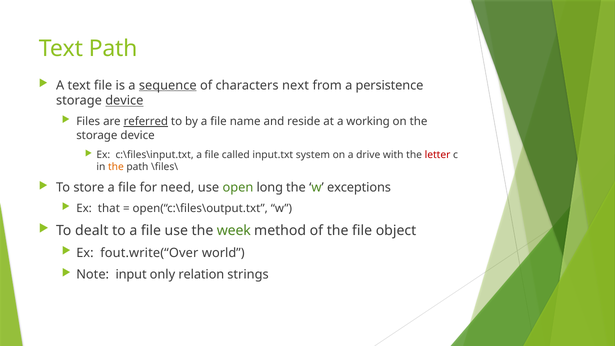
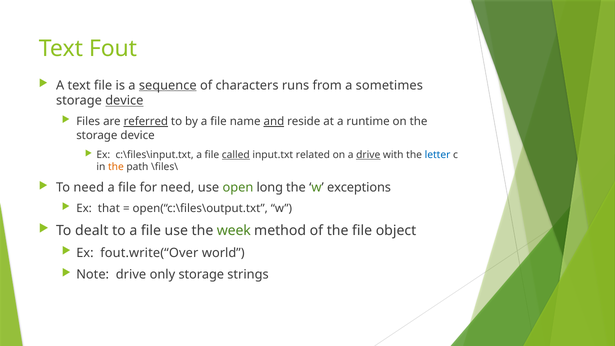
Text Path: Path -> Fout (113, 49)
next: next -> runs (296, 85)
persistence: persistence -> sometimes (389, 85)
and underline: none -> present (274, 122)
working: working -> runtime (368, 122)
called underline: none -> present (236, 155)
system: system -> related (313, 155)
drive underline: none -> present (368, 155)
letter colour: red -> blue (438, 155)
To store: store -> need (89, 188)
Note input: input -> drive (131, 275)
only relation: relation -> storage (201, 275)
